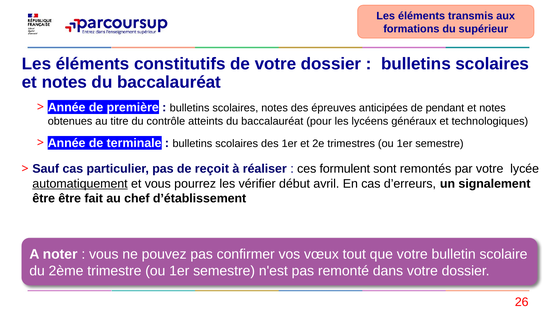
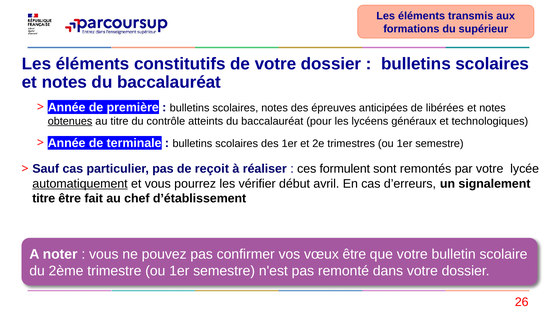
pendant: pendant -> libérées (445, 108)
obtenues underline: none -> present (70, 121)
être: être -> titre (44, 199)
vœux tout: tout -> être (354, 254)
